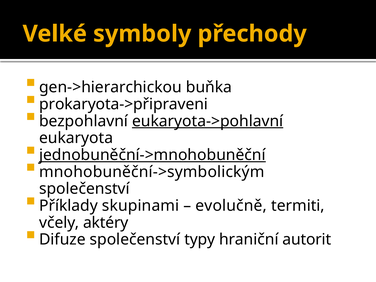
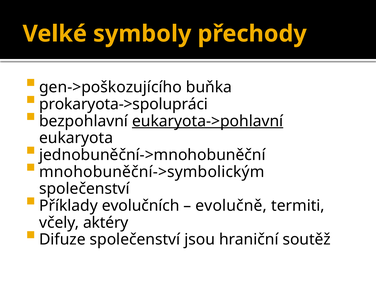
gen->hierarchickou: gen->hierarchickou -> gen->poškozujícího (110, 87)
prokaryota->připraveni: prokaryota->připraveni -> prokaryota->spolupráci (124, 104)
jednobuněční->mnohobuněční underline: present -> none (152, 155)
skupinami: skupinami -> evolučních (141, 206)
typy: typy -> jsou (200, 240)
autorit: autorit -> soutěž (307, 240)
